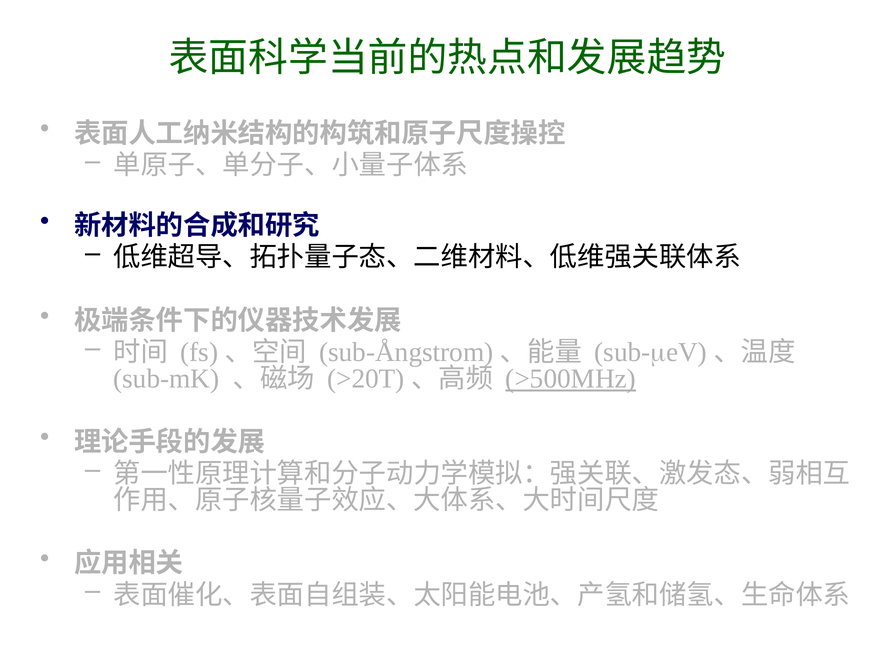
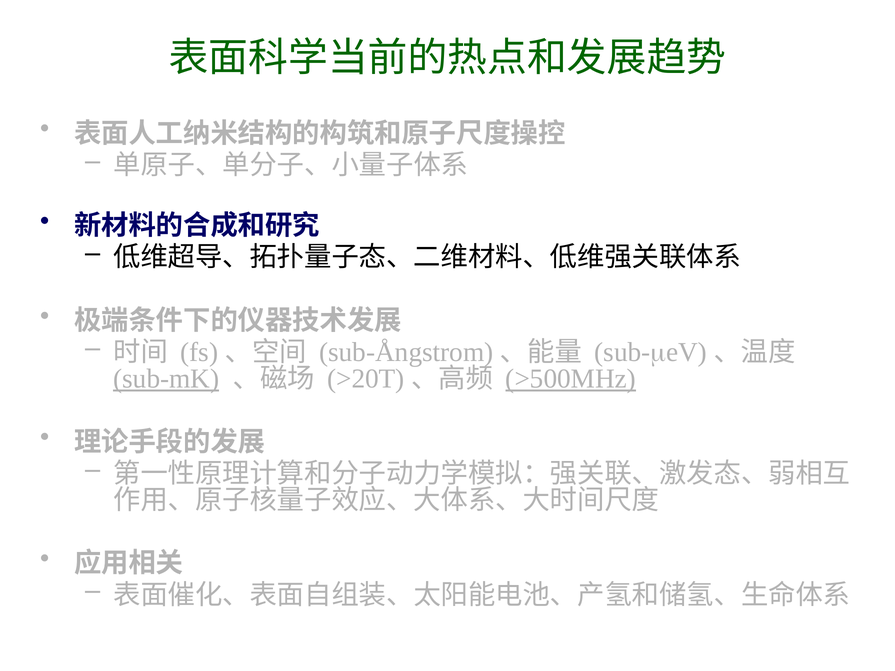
sub-mK underline: none -> present (166, 379)
